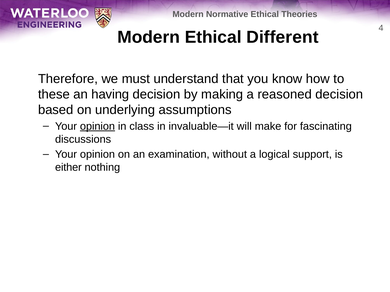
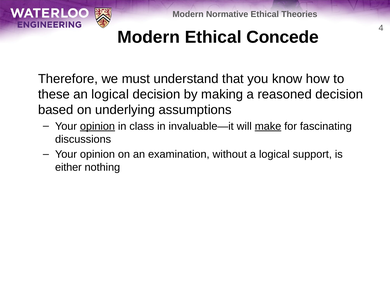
Different: Different -> Concede (283, 37)
an having: having -> logical (110, 95)
make underline: none -> present (268, 126)
